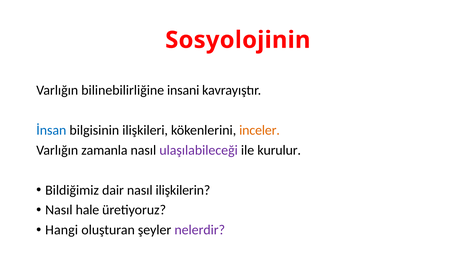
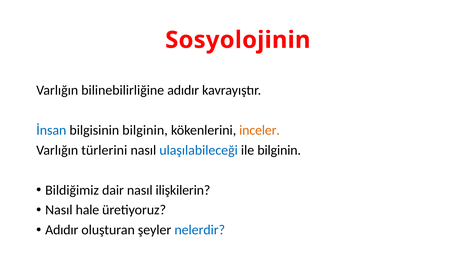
bilinebilirliğine insani: insani -> adıdır (183, 90)
bilgisinin ilişkileri: ilişkileri -> bilginin (145, 130)
zamanla: zamanla -> türlerini (104, 150)
ulaşılabileceği colour: purple -> blue (199, 150)
ile kurulur: kurulur -> bilginin (279, 150)
Hangi: Hangi -> Adıdır (62, 230)
nelerdir colour: purple -> blue (200, 230)
